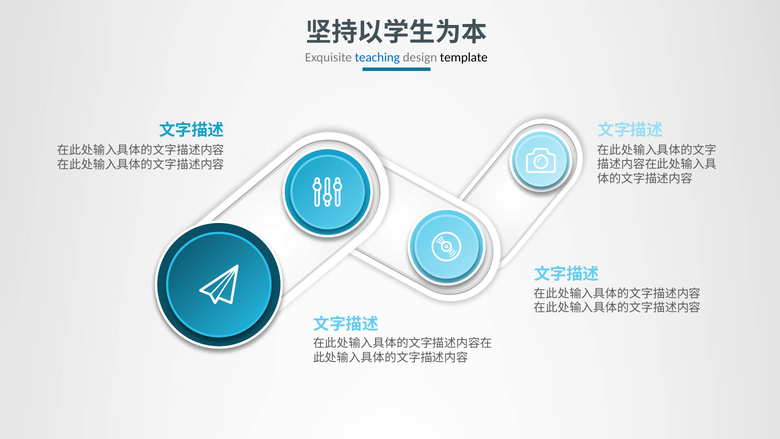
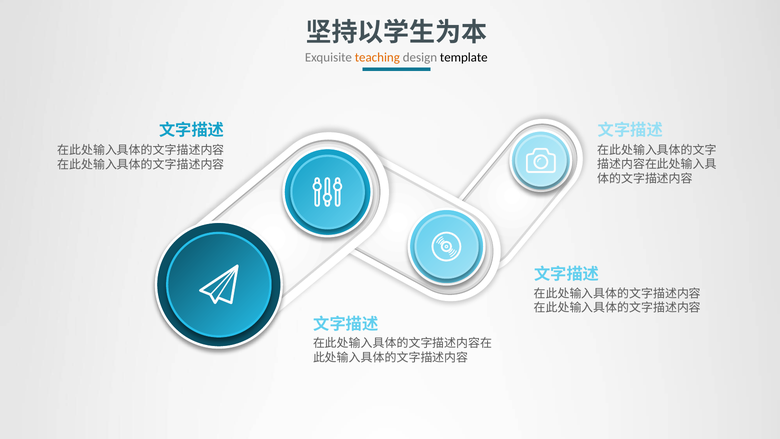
teaching colour: blue -> orange (377, 57)
